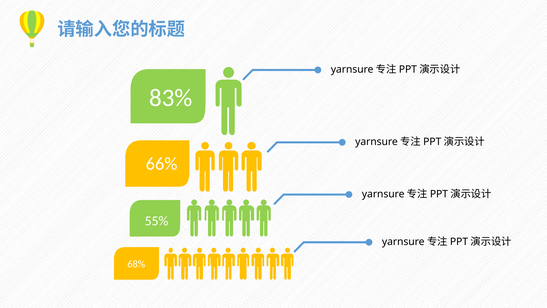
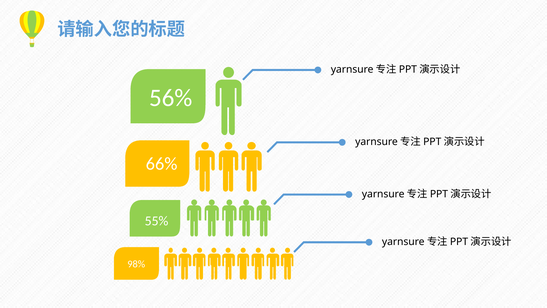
83%: 83% -> 56% (171, 98)
68%: 68% -> 98% (136, 264)
